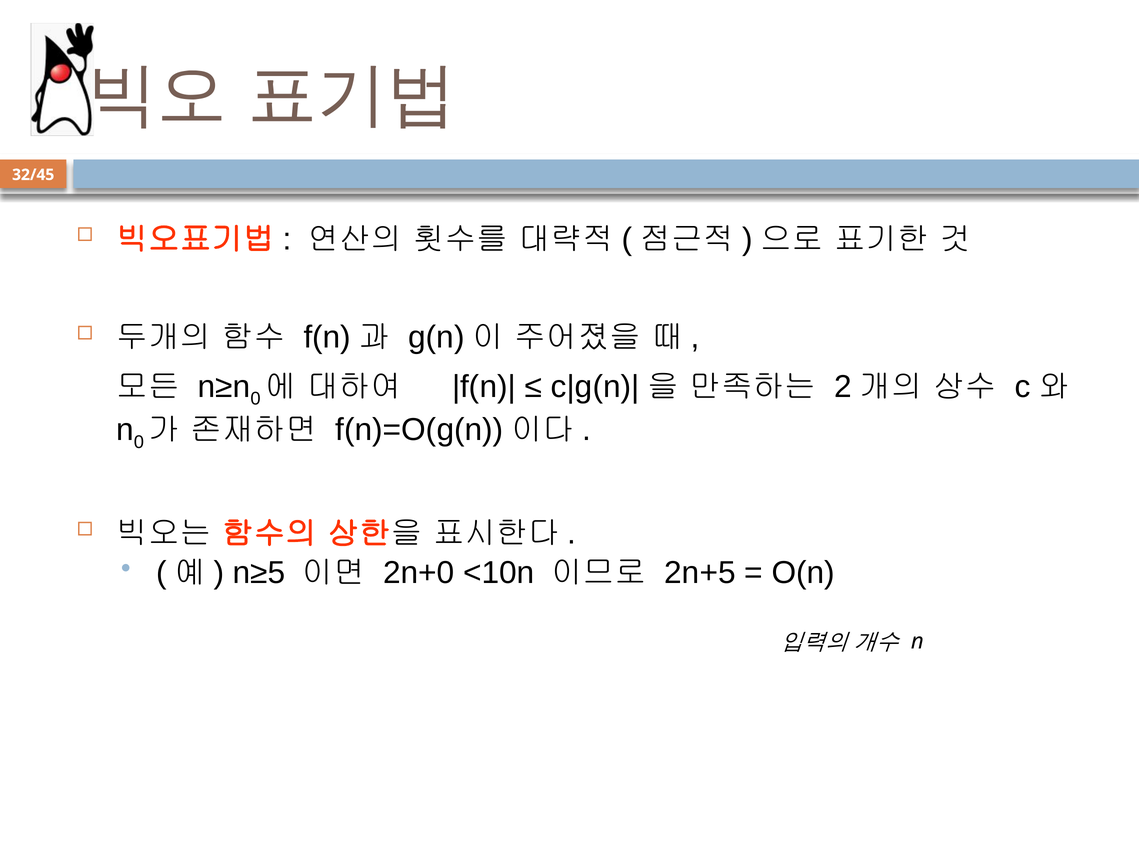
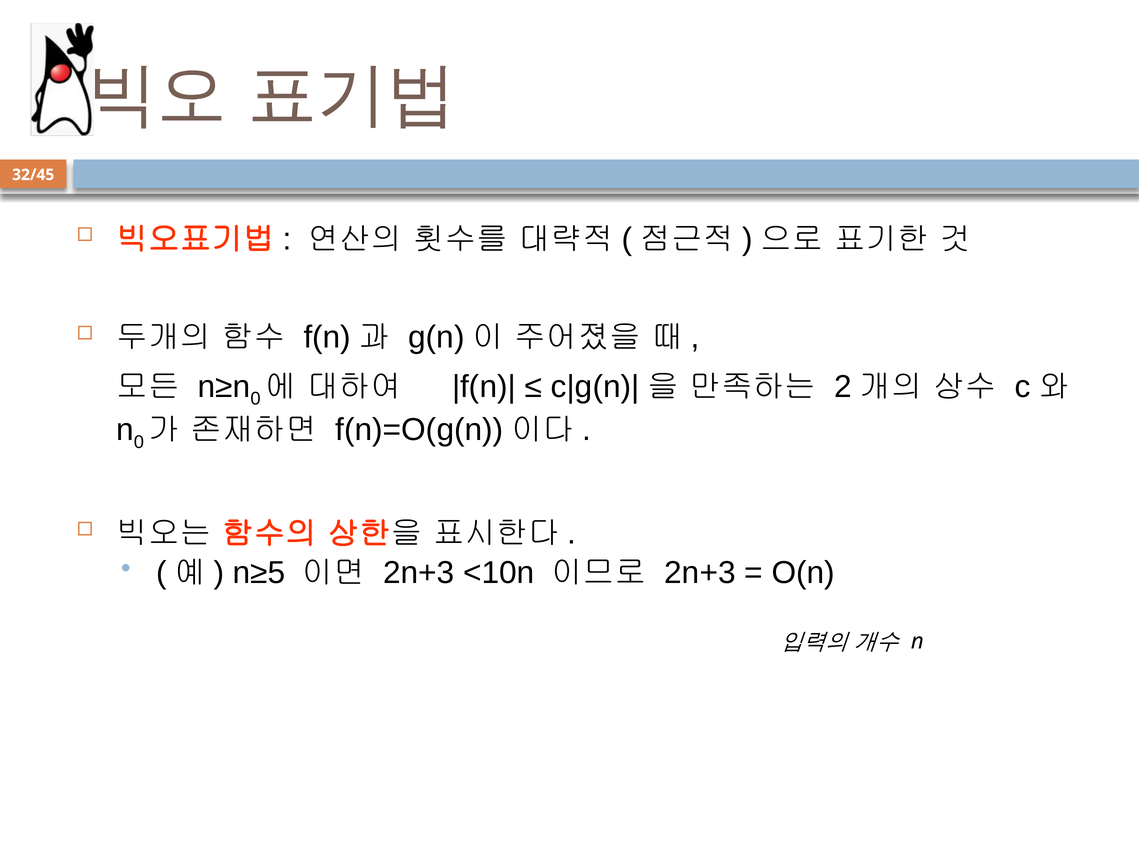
2n+0: 2n+0 -> 2n+3 (419, 572)
2n+5: 2n+5 -> 2n+3 (700, 572)
